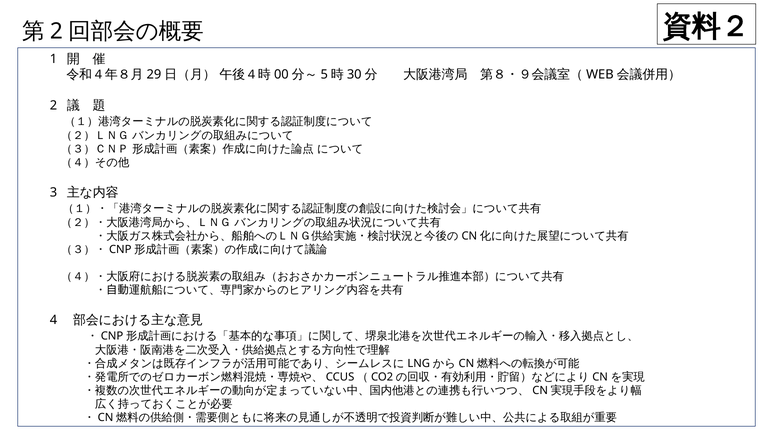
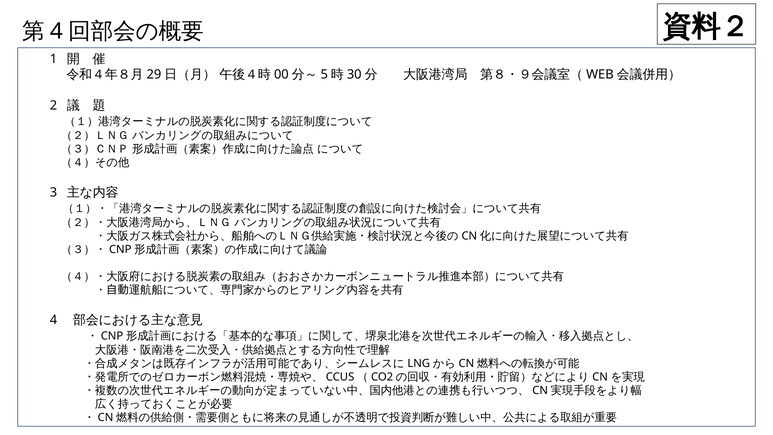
2: 2 -> 4 (56, 31)
